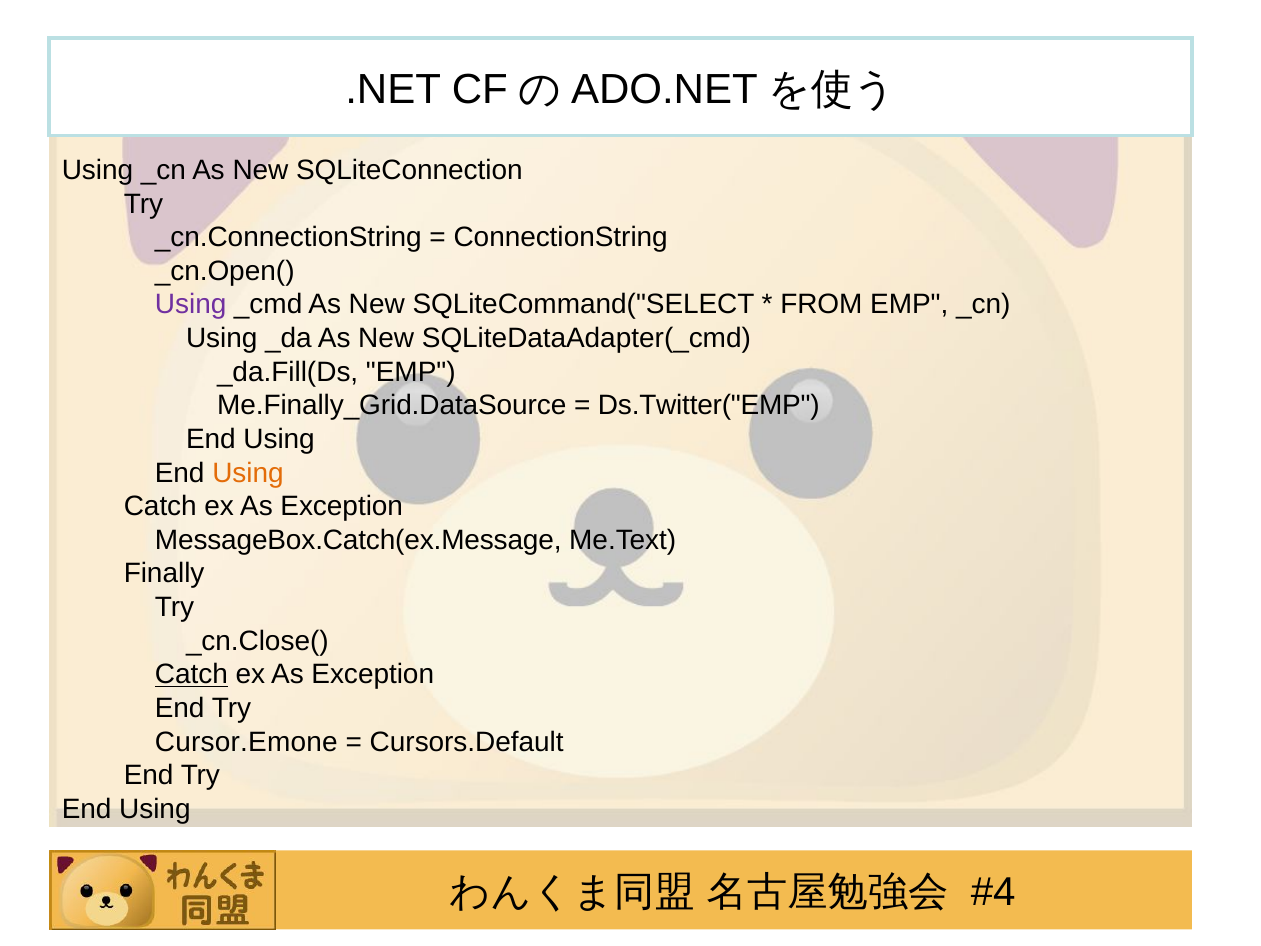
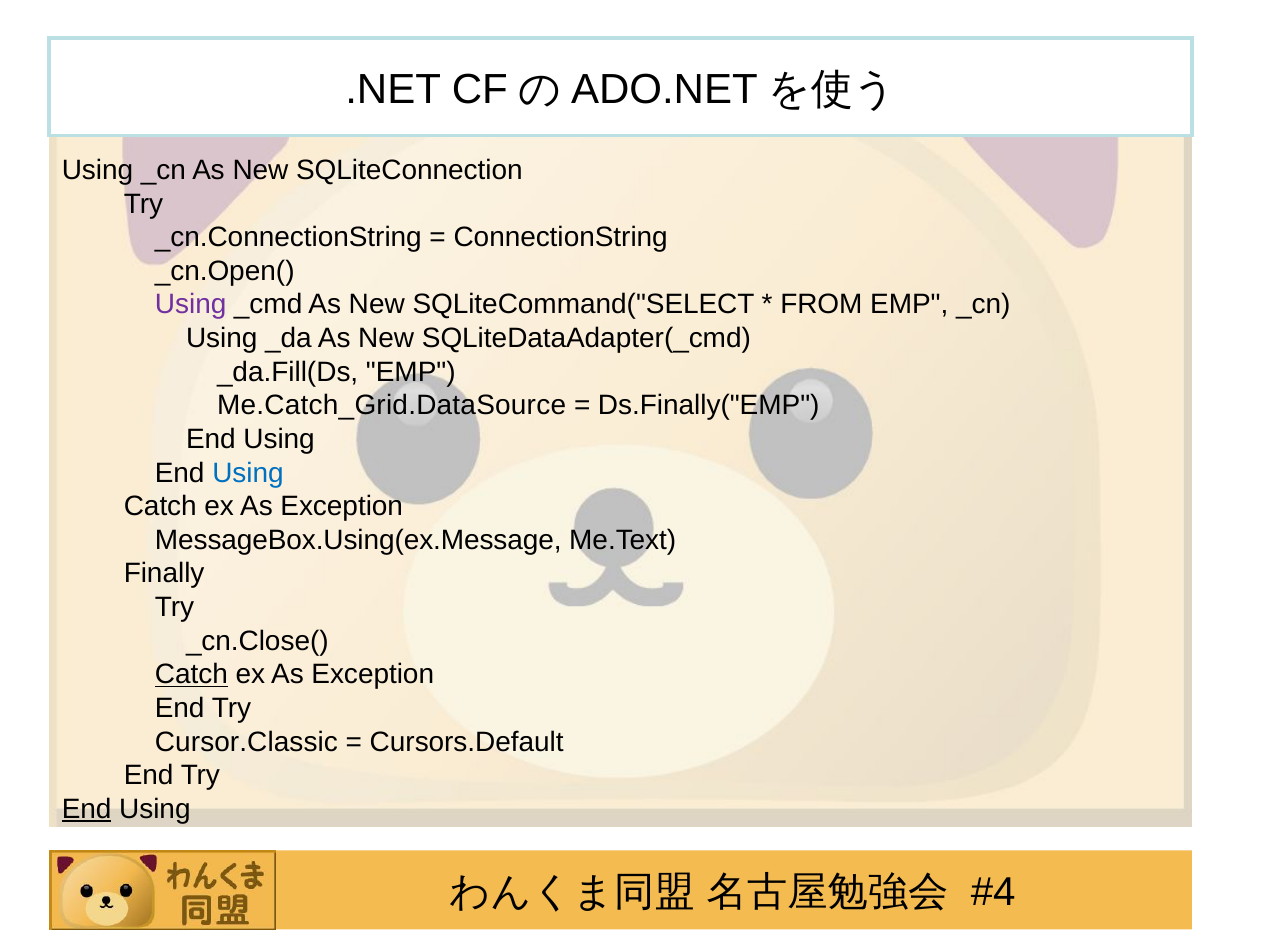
Me.Finally_Grid.DataSource: Me.Finally_Grid.DataSource -> Me.Catch_Grid.DataSource (392, 405)
Ds.Twitter("EMP: Ds.Twitter("EMP -> Ds.Finally("EMP (709, 405)
Using colour: orange -> blue (248, 473)
MessageBox.Catch(ex.Message: MessageBox.Catch(ex.Message -> MessageBox.Using(ex.Message (358, 540)
Cursor.Emone: Cursor.Emone -> Cursor.Classic (246, 742)
End underline: none -> present (87, 809)
